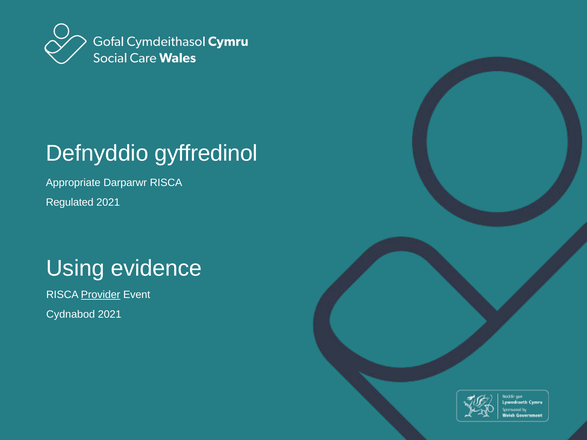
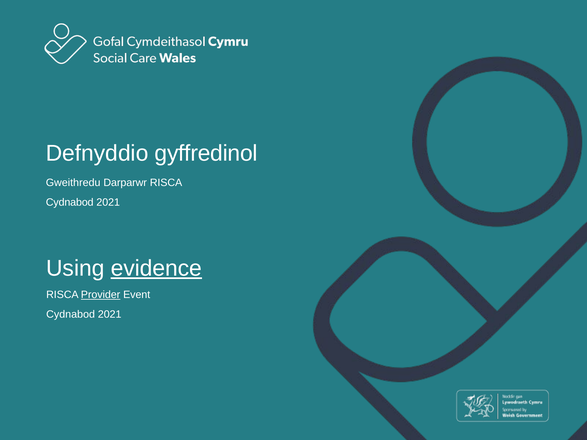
Appropriate: Appropriate -> Gweithredu (73, 183)
Regulated: Regulated -> Cydnabod (70, 203)
evidence underline: none -> present (156, 269)
